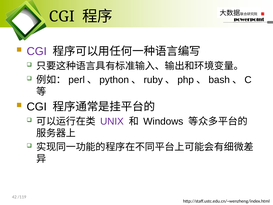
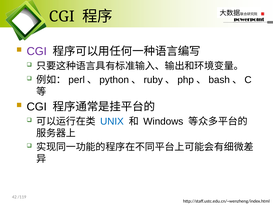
UNIX colour: purple -> blue (112, 121)
